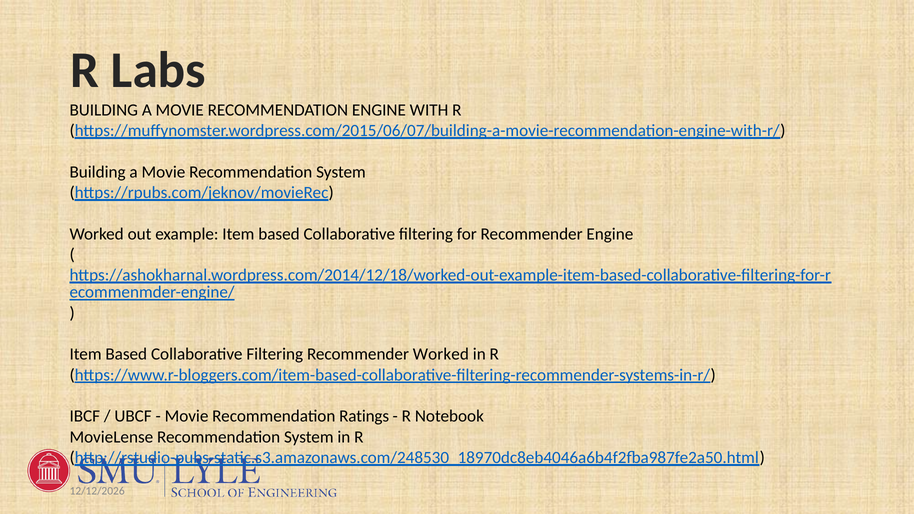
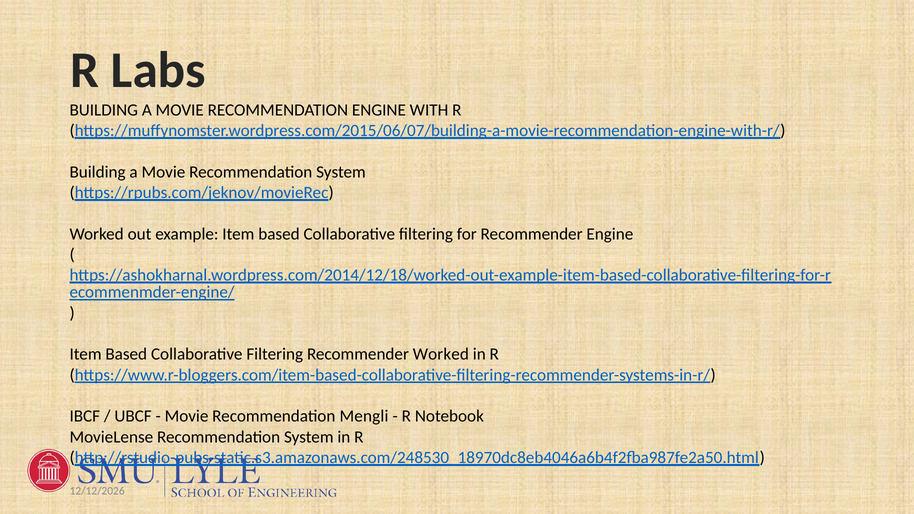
Ratings: Ratings -> Mengli (364, 416)
